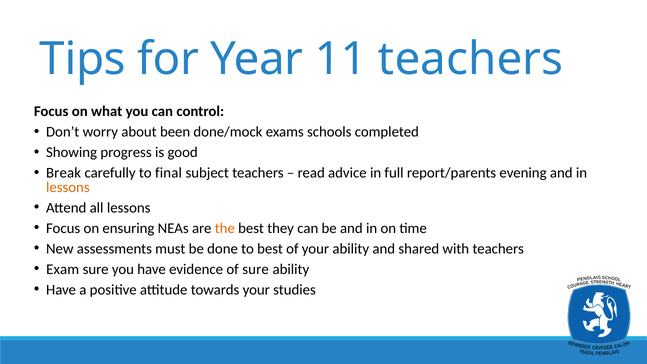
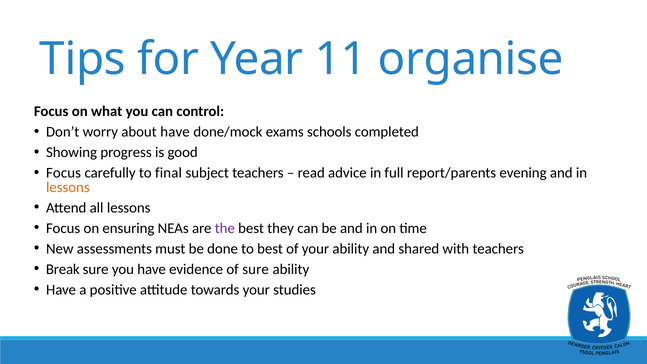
11 teachers: teachers -> organise (471, 59)
about been: been -> have (175, 132)
Break: Break -> Focus (64, 173)
the colour: orange -> purple (225, 228)
Exam: Exam -> Break (63, 269)
